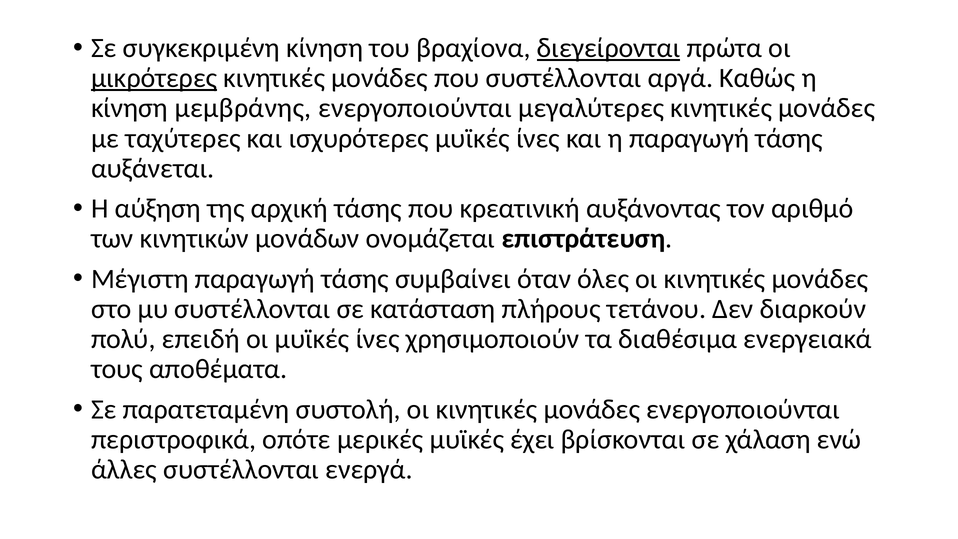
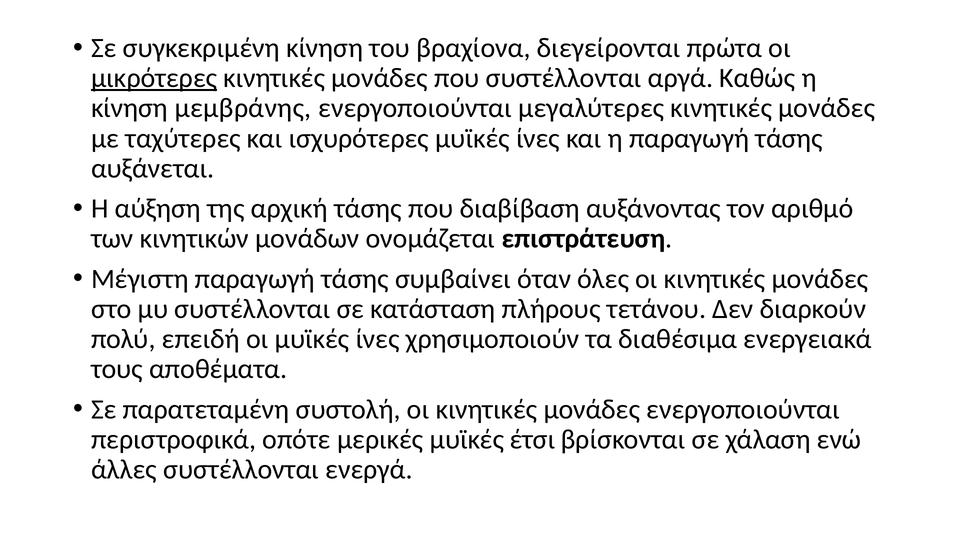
διεγείρονται underline: present -> none (609, 48)
κρεατινική: κρεατινική -> διαβίβαση (520, 209)
έχει: έχει -> έτσι (533, 439)
